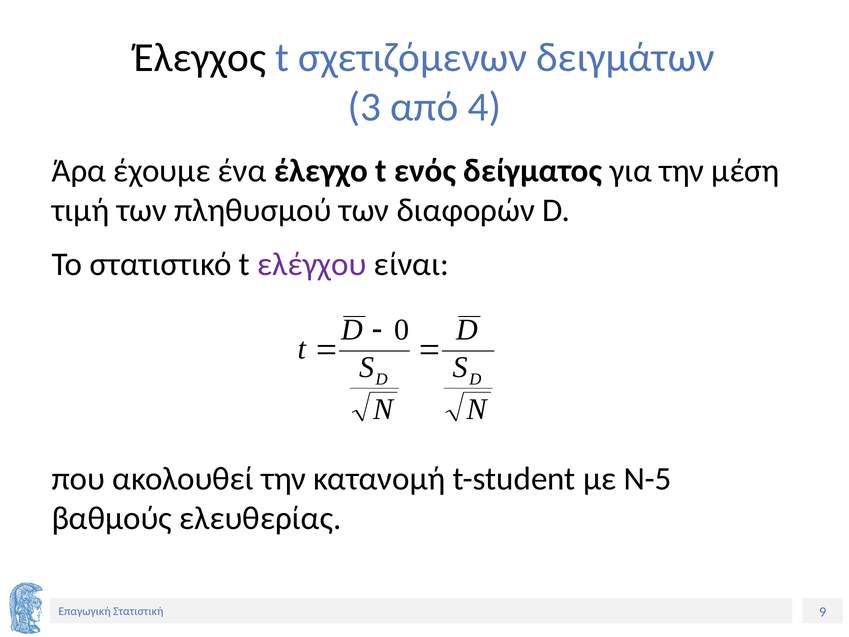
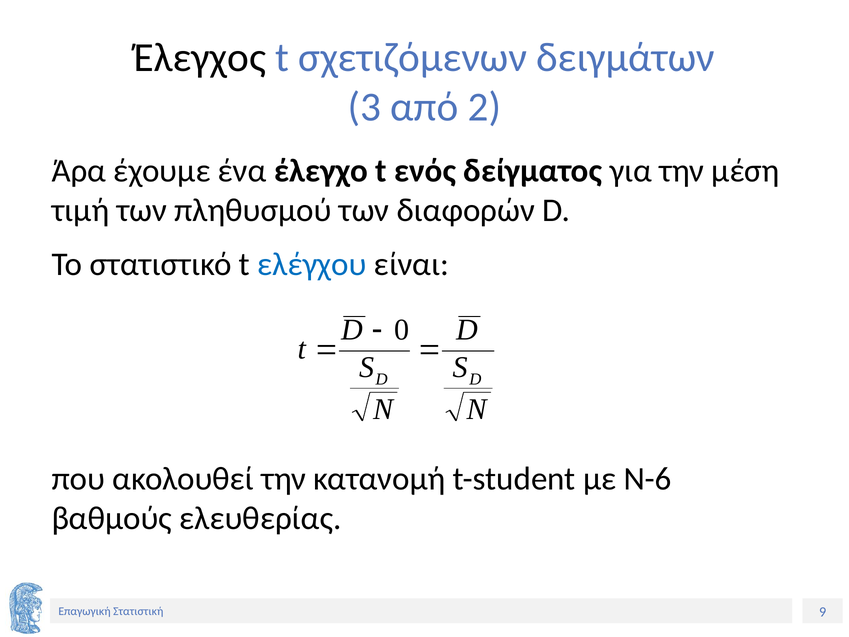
4: 4 -> 2 (484, 107)
ελέγχου colour: purple -> blue (312, 264)
Ν-5: Ν-5 -> Ν-6 (648, 479)
